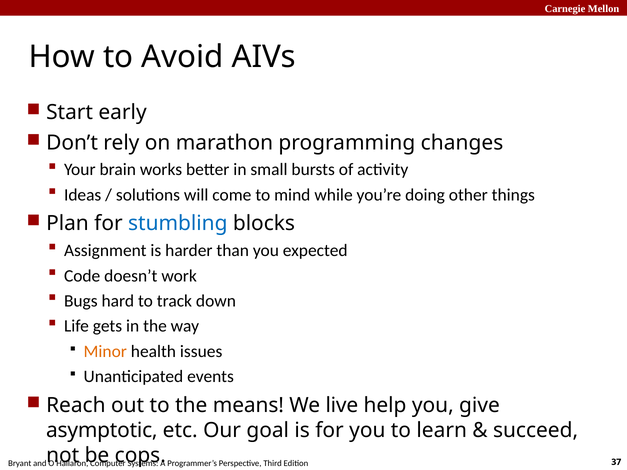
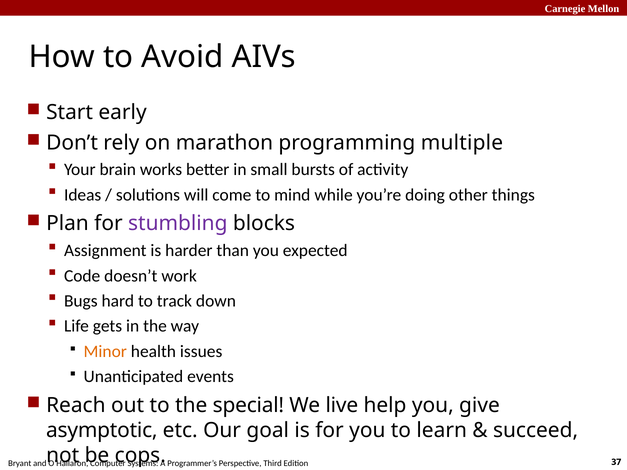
changes: changes -> multiple (462, 143)
stumbling colour: blue -> purple (178, 224)
means: means -> special (248, 405)
